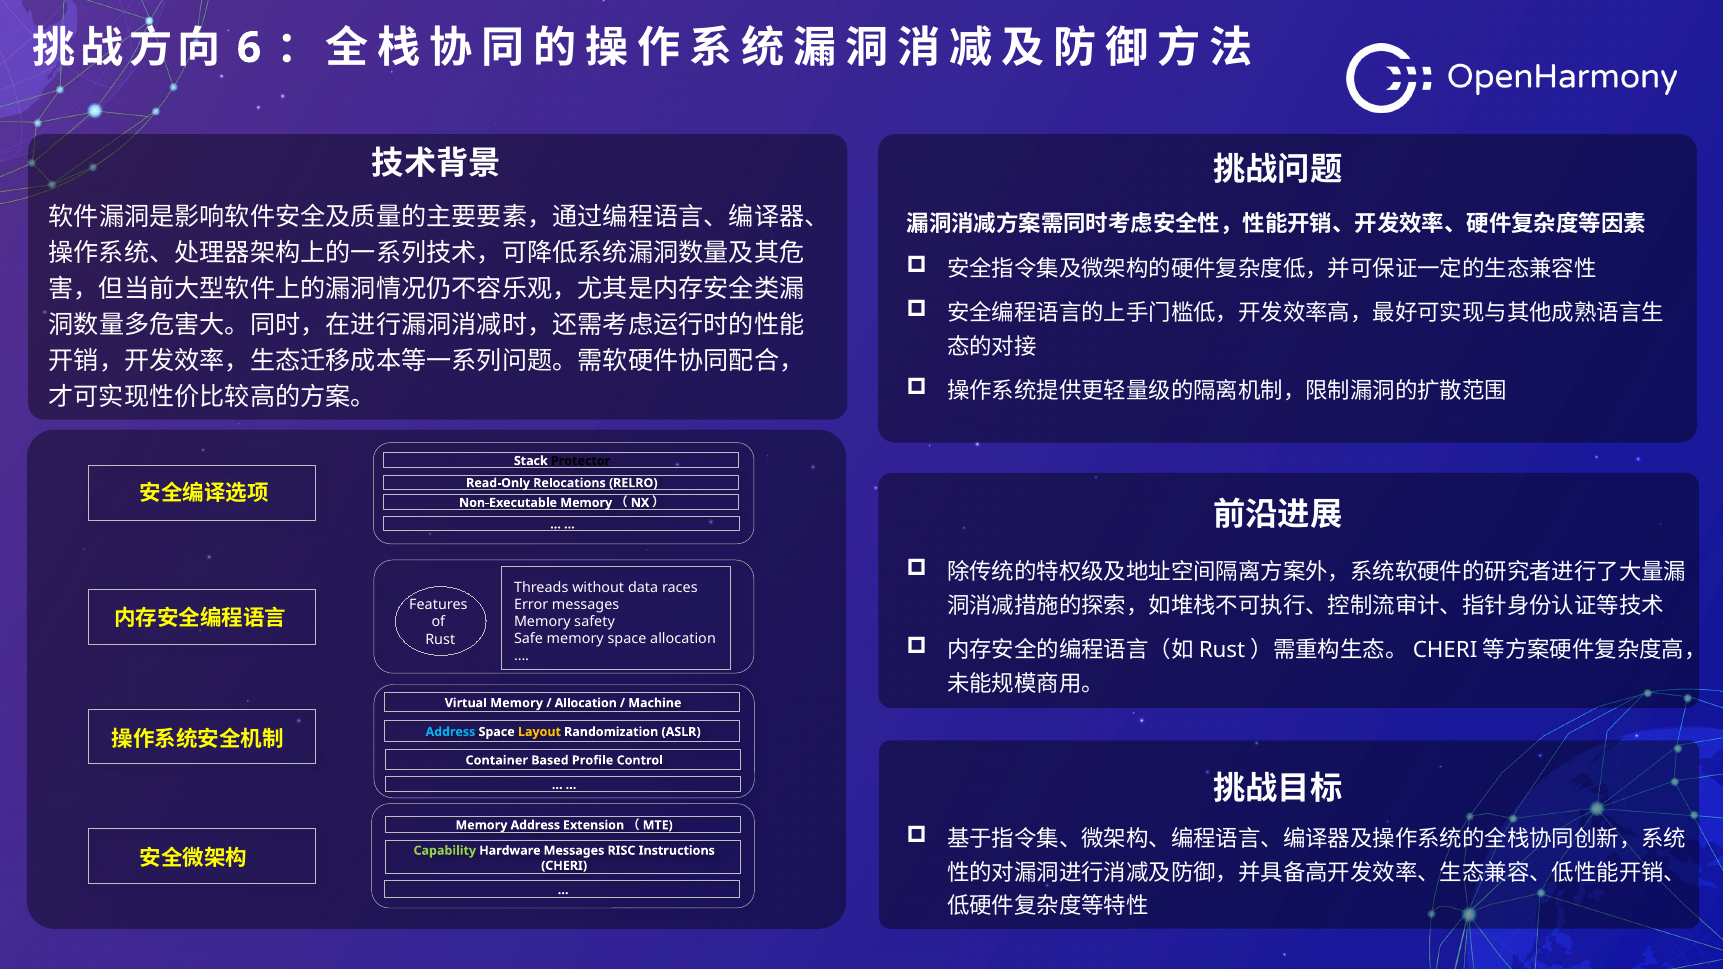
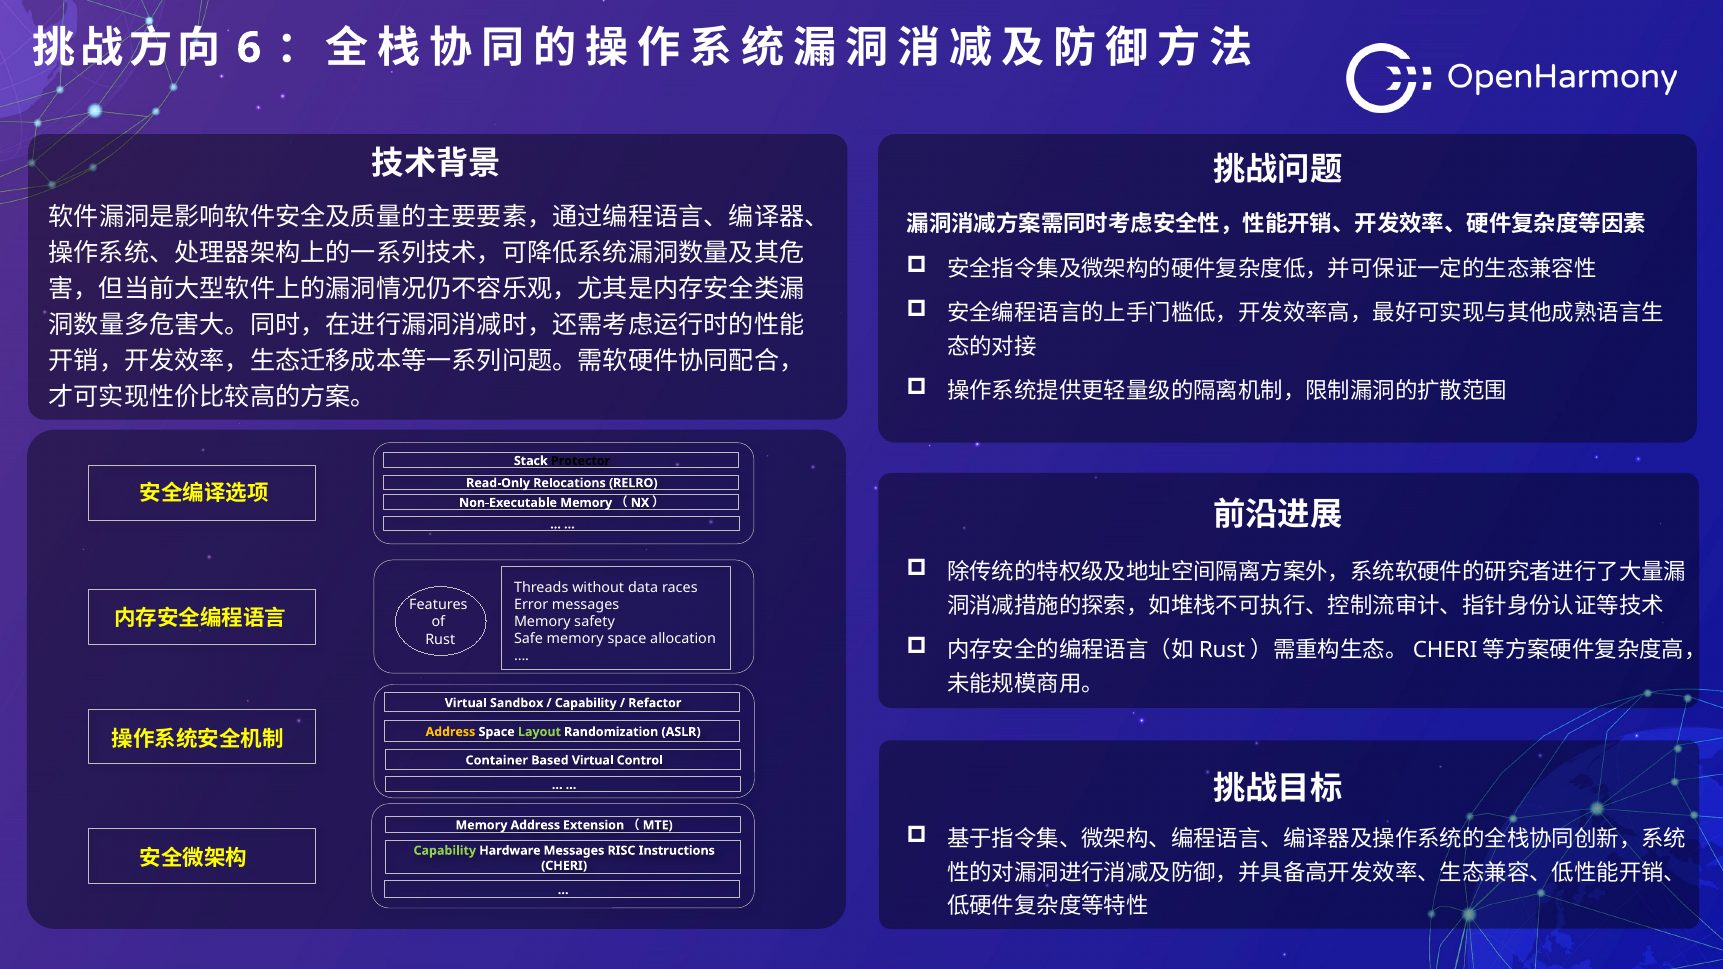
Virtual Memory: Memory -> Sandbox (517, 703)
Allocation: Allocation -> Capability (586, 703)
Machine: Machine -> Refactor (655, 703)
Address colour: light blue -> yellow (450, 732)
Layout colour: yellow -> light green (539, 732)
Based Profile: Profile -> Virtual (593, 760)
